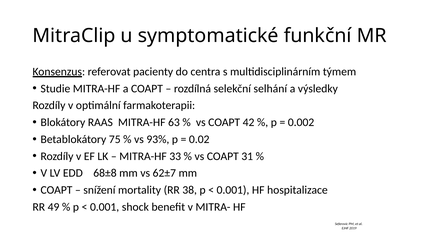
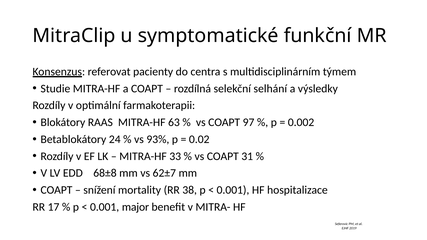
42: 42 -> 97 (249, 123)
75: 75 -> 24 (115, 139)
49: 49 -> 17 (54, 207)
shock: shock -> major (135, 207)
